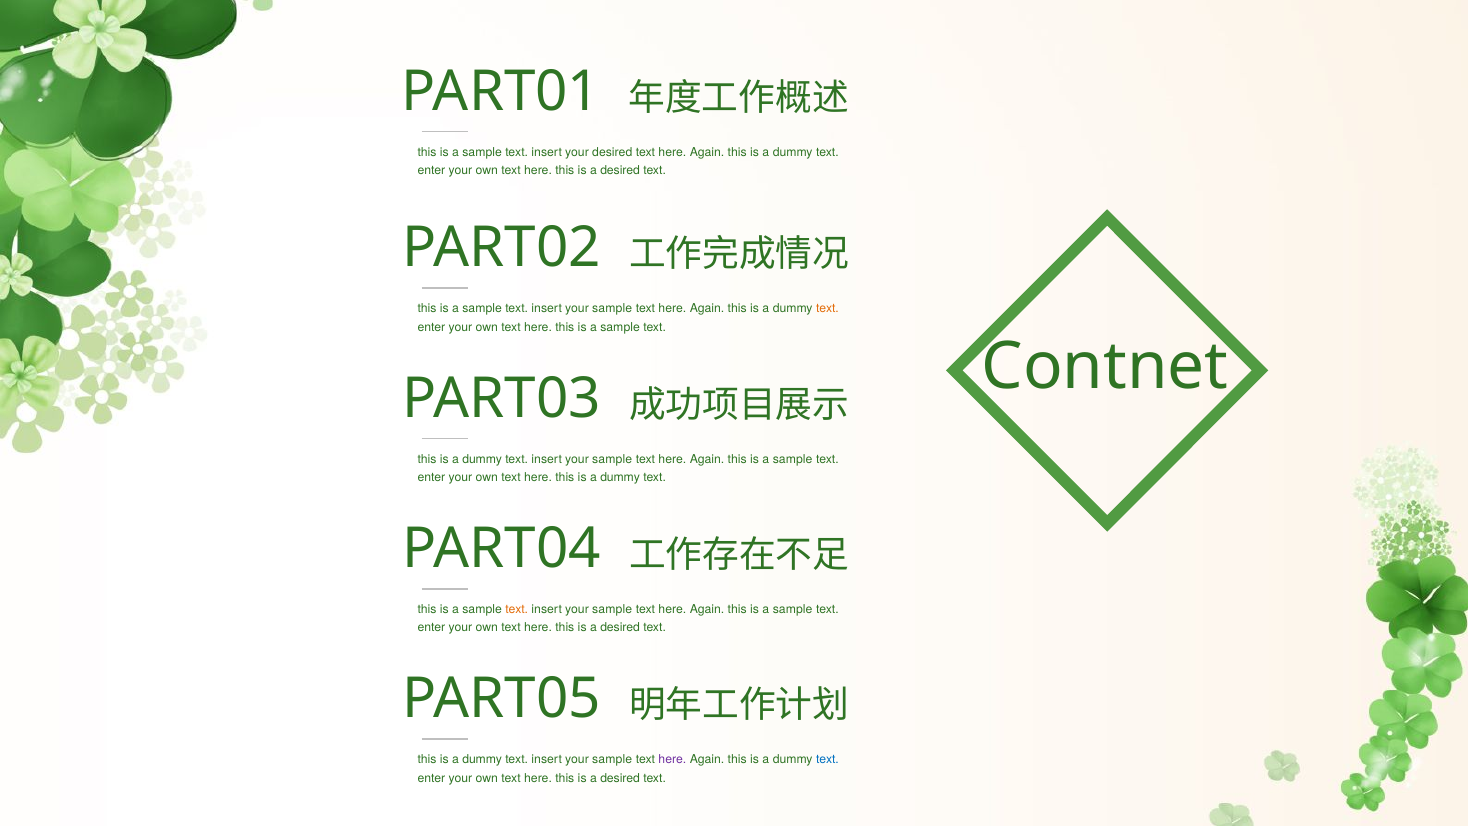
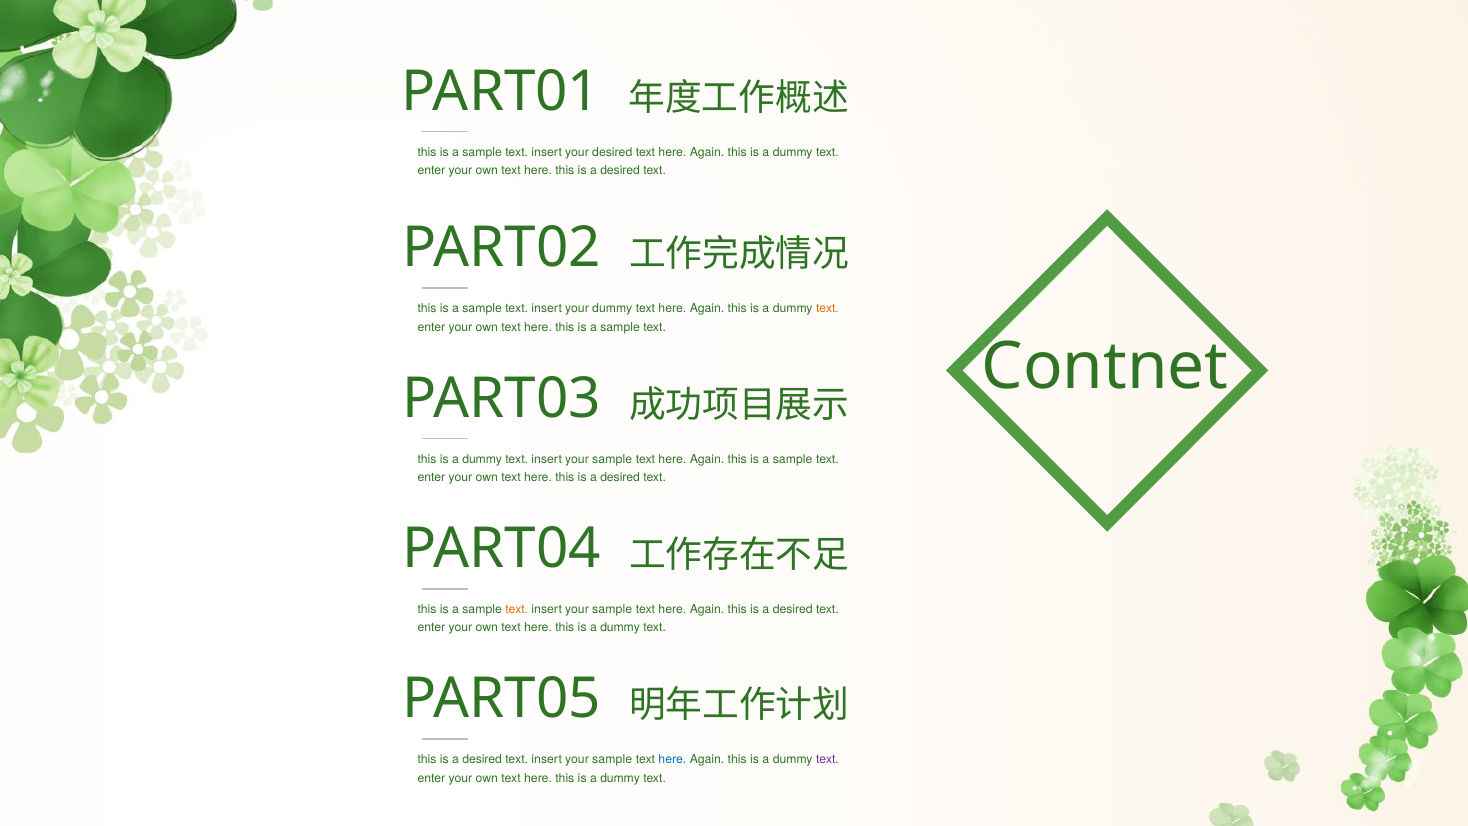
sample: sample -> dummy (612, 309)
dummy: dummy -> desired (620, 477)
sample: sample -> desired (793, 609)
desired: desired -> dummy (620, 627)
dummy: dummy -> desired (482, 759)
here colour: purple -> blue (672, 759)
text colour: blue -> purple (828, 759)
desired: desired -> dummy (620, 778)
